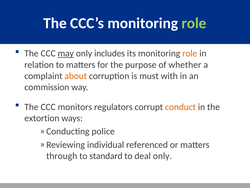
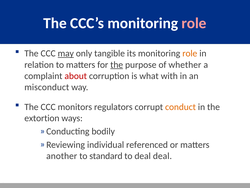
role colour: light green -> pink (194, 23)
includes: includes -> tangible (110, 53)
the underline: none -> present (117, 65)
about colour: orange -> red (76, 76)
must: must -> what (149, 76)
commission: commission -> misconduct (47, 87)
police: police -> bodily (103, 131)
through: through -> another (62, 156)
deal only: only -> deal (162, 156)
